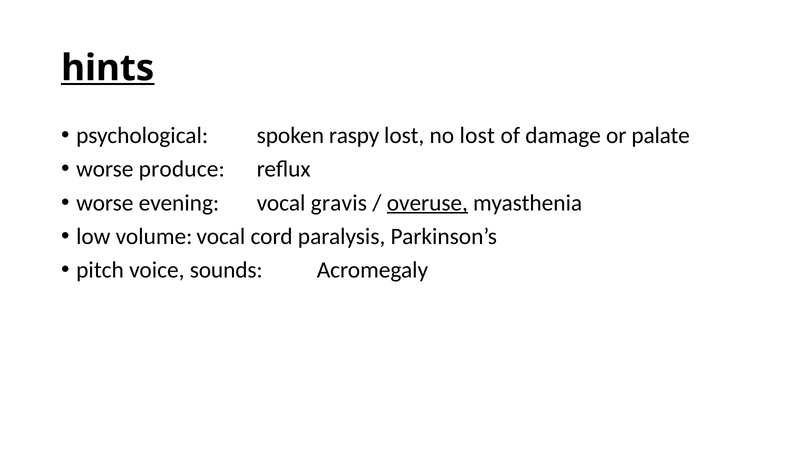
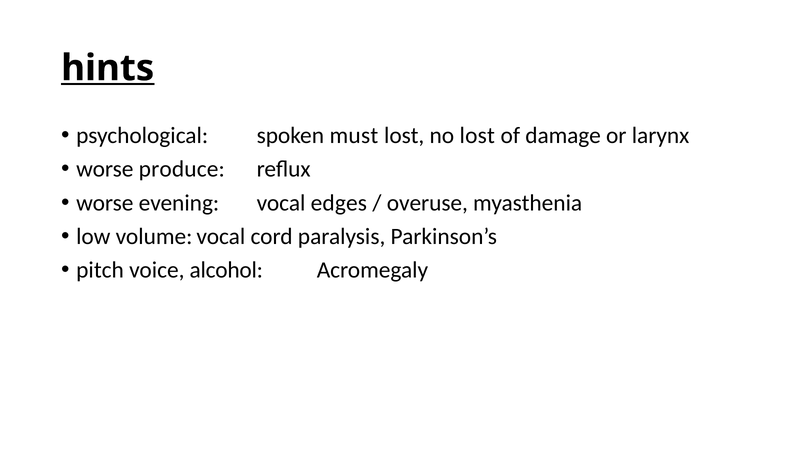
raspy: raspy -> must (354, 136)
palate: palate -> larynx (661, 136)
gravis: gravis -> edges (339, 203)
overuse underline: present -> none (427, 203)
sounds: sounds -> alcohol (226, 270)
